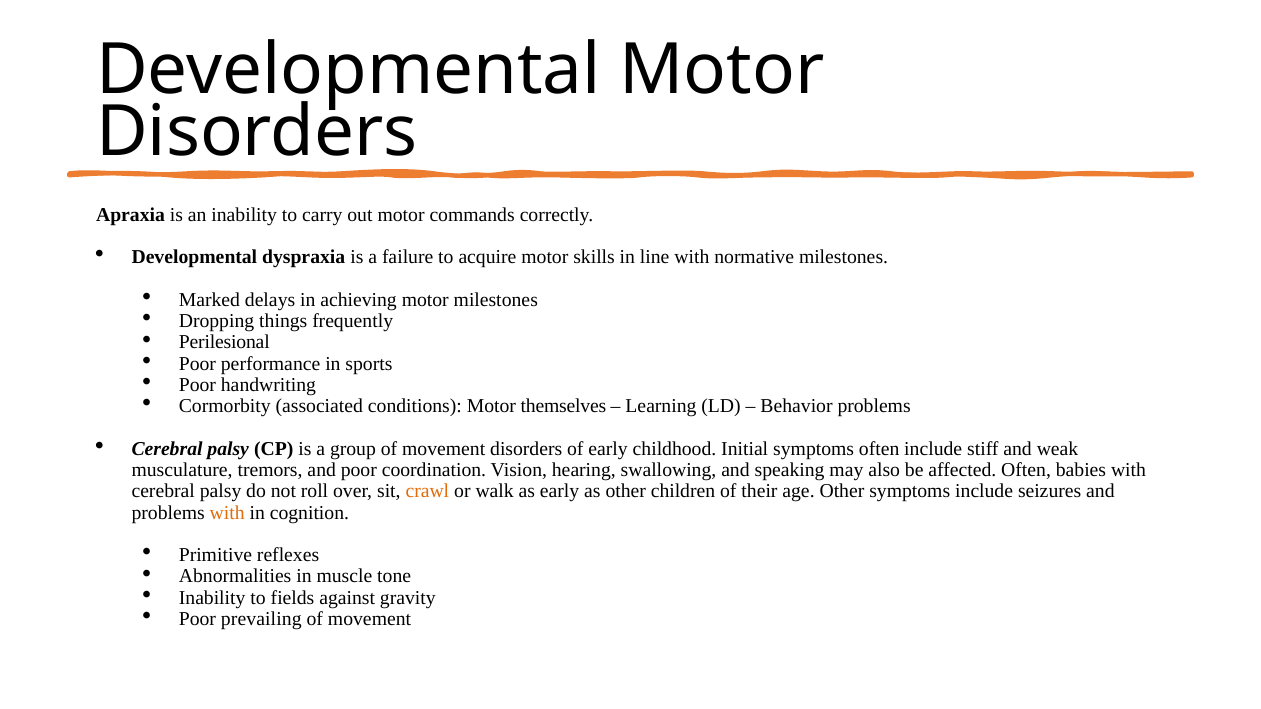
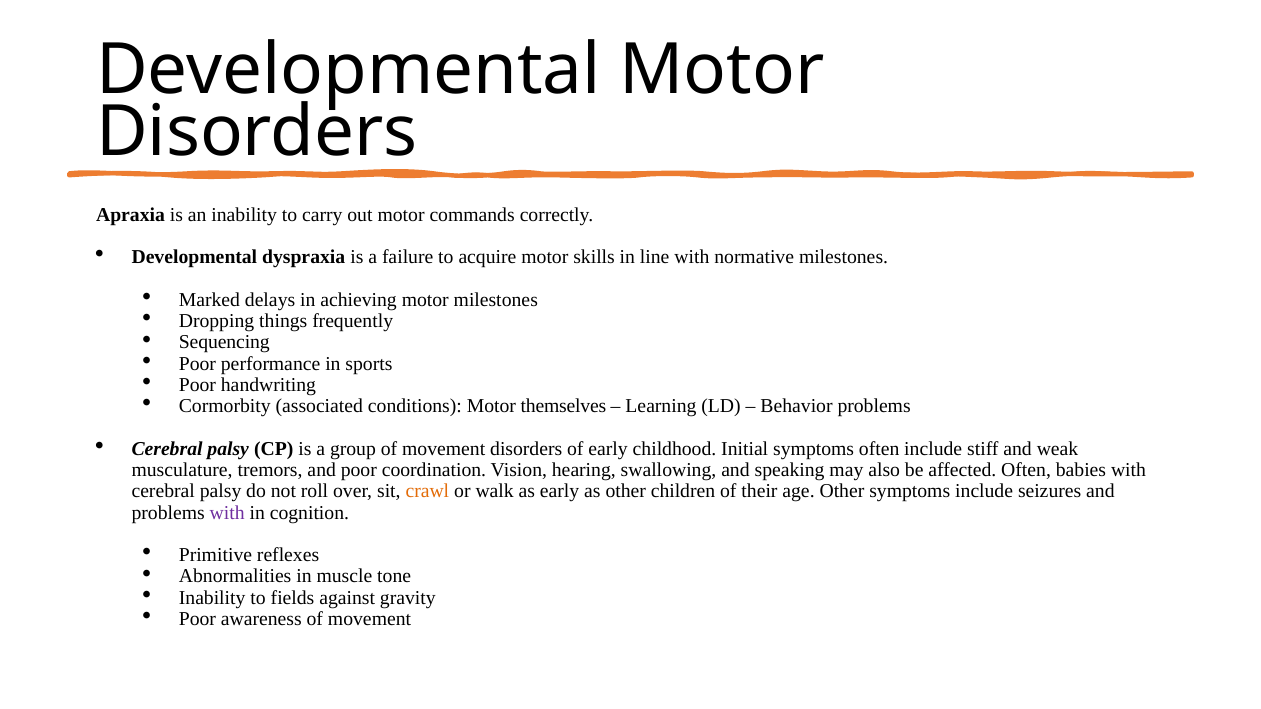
Perilesional: Perilesional -> Sequencing (224, 342)
with colour: orange -> purple (227, 513)
prevailing: prevailing -> awareness (261, 619)
